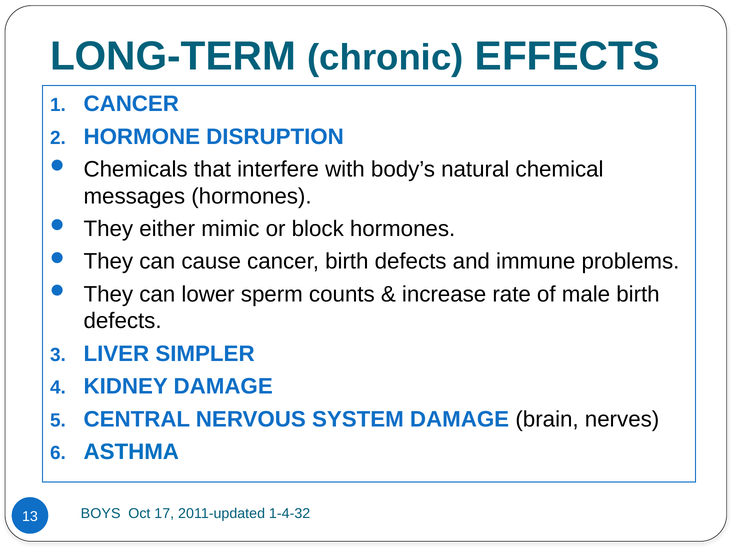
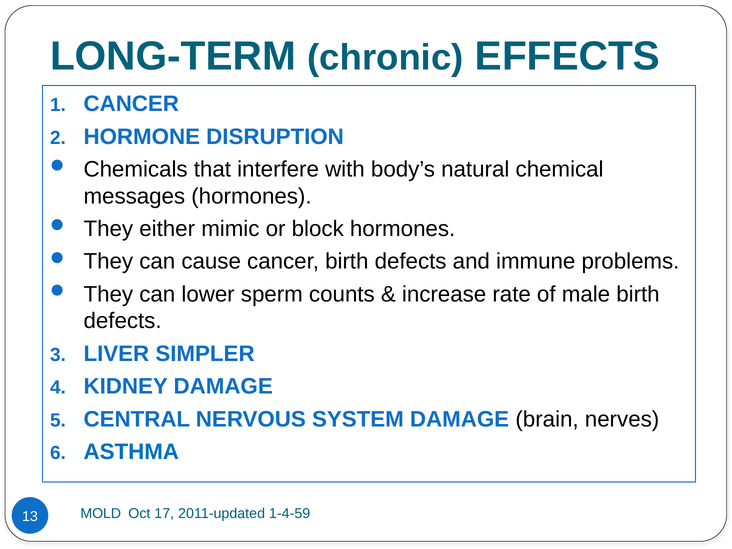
BOYS: BOYS -> MOLD (101, 513)
1-4-32: 1-4-32 -> 1-4-59 (290, 513)
